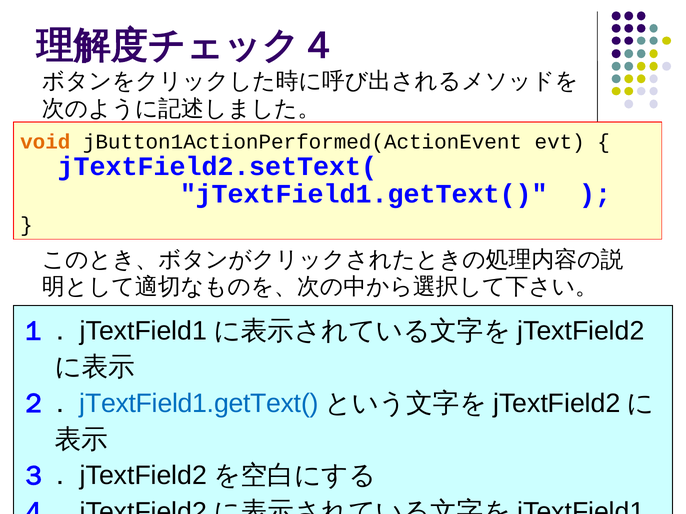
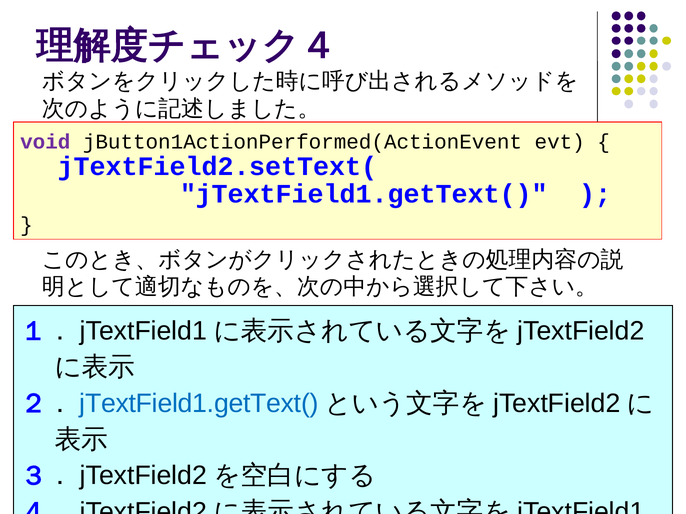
void colour: orange -> purple (45, 142)
